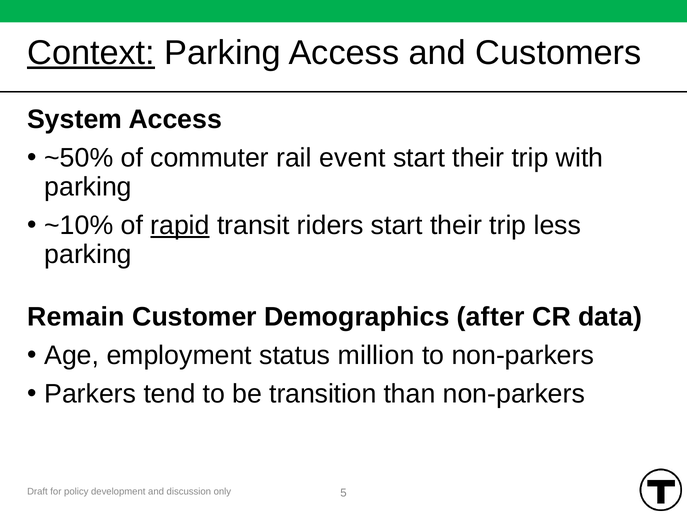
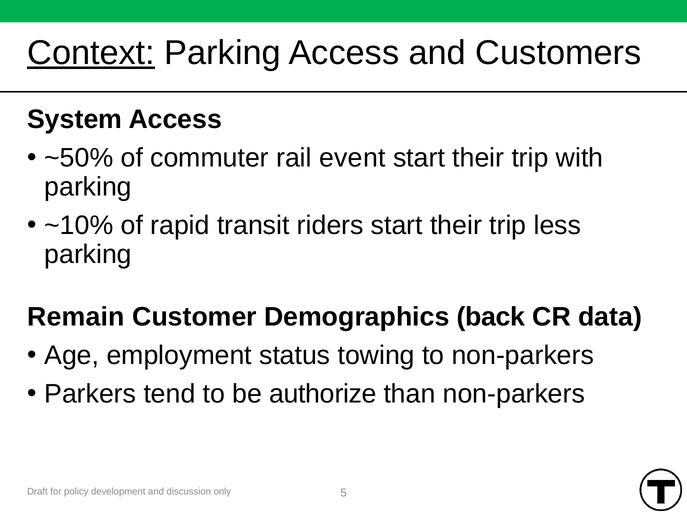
rapid underline: present -> none (180, 225)
after: after -> back (491, 316)
million: million -> towing (376, 355)
transition: transition -> authorize (323, 393)
